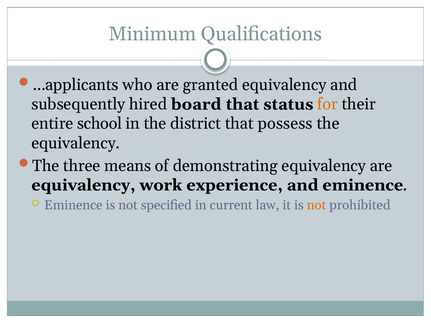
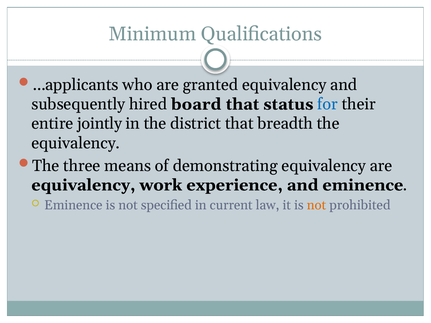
for colour: orange -> blue (328, 104)
school: school -> jointly (100, 124)
possess: possess -> breadth (285, 124)
